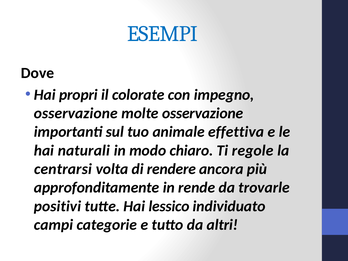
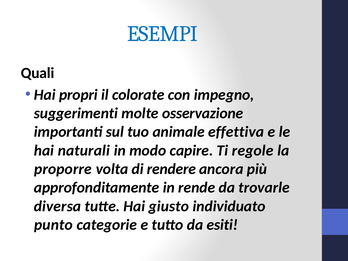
Dove: Dove -> Quali (38, 73)
osservazione: osservazione -> suggerimenti (76, 113)
chiaro: chiaro -> capire (191, 150)
centrarsi: centrarsi -> proporre (63, 169)
positivi: positivi -> diversa (58, 206)
lessico: lessico -> giusto (169, 206)
campi: campi -> punto (53, 225)
altri: altri -> esiti (222, 225)
